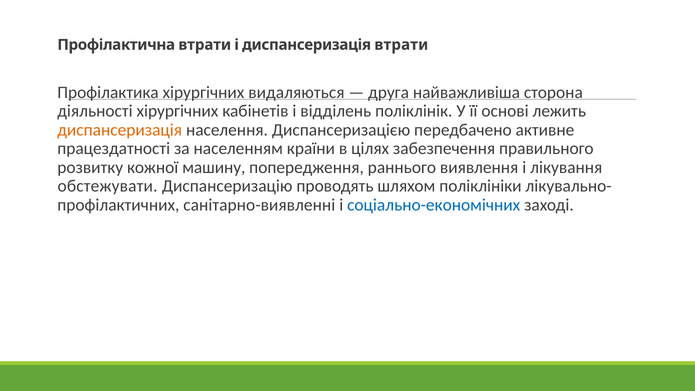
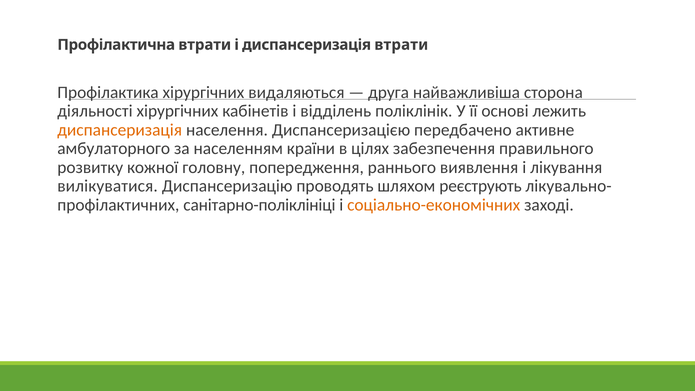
працездатності: працездатності -> амбулаторного (114, 149)
машину: машину -> головну (214, 167)
обстежувати: обстежувати -> вилікуватися (108, 186)
поліклініки: поліклініки -> реєструють (481, 186)
санітарно-виявленні: санітарно-виявленні -> санітарно-поліклініці (259, 205)
соціально-економічних colour: blue -> orange (434, 205)
